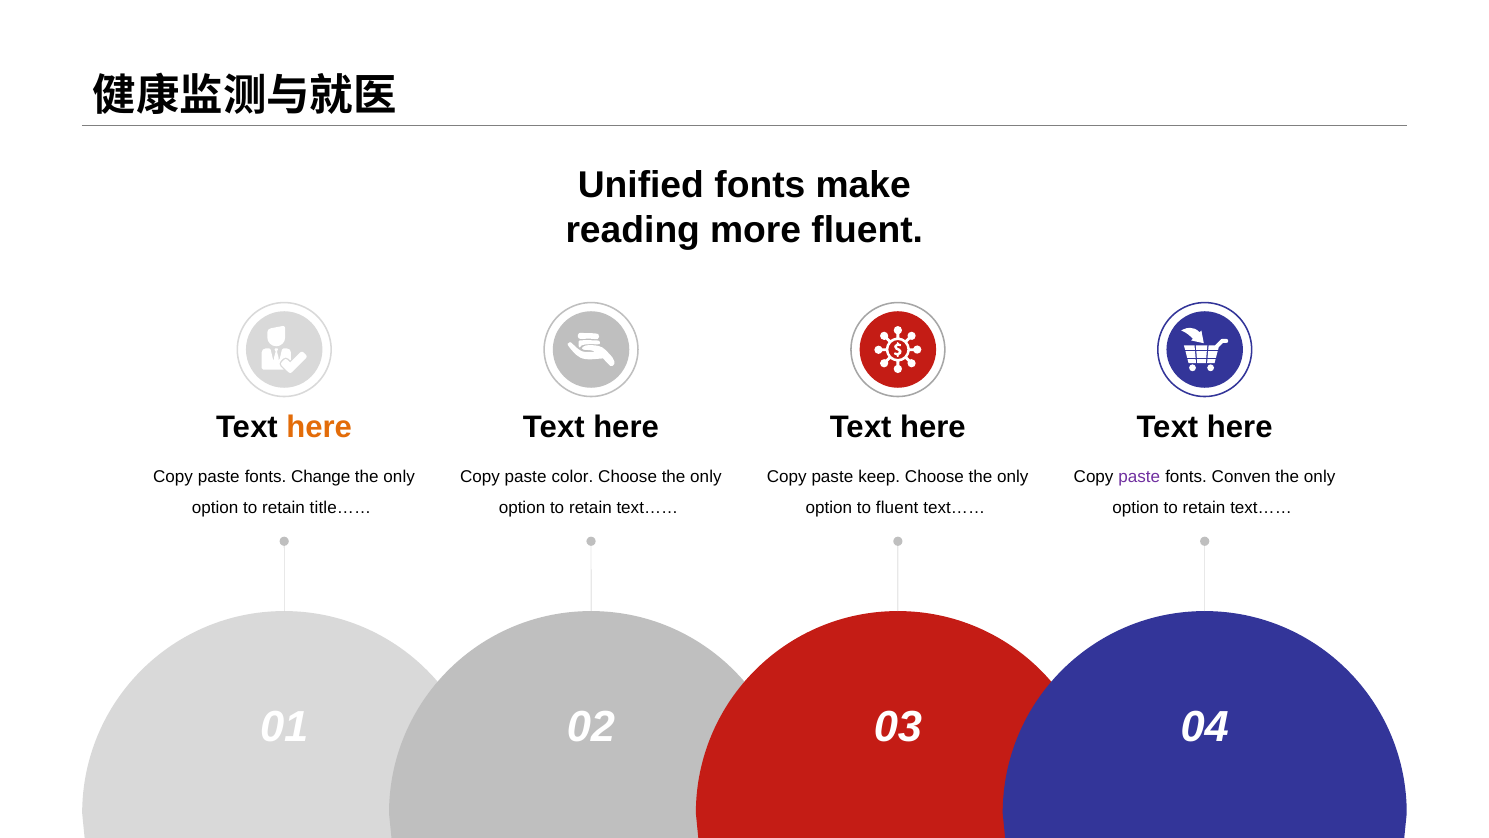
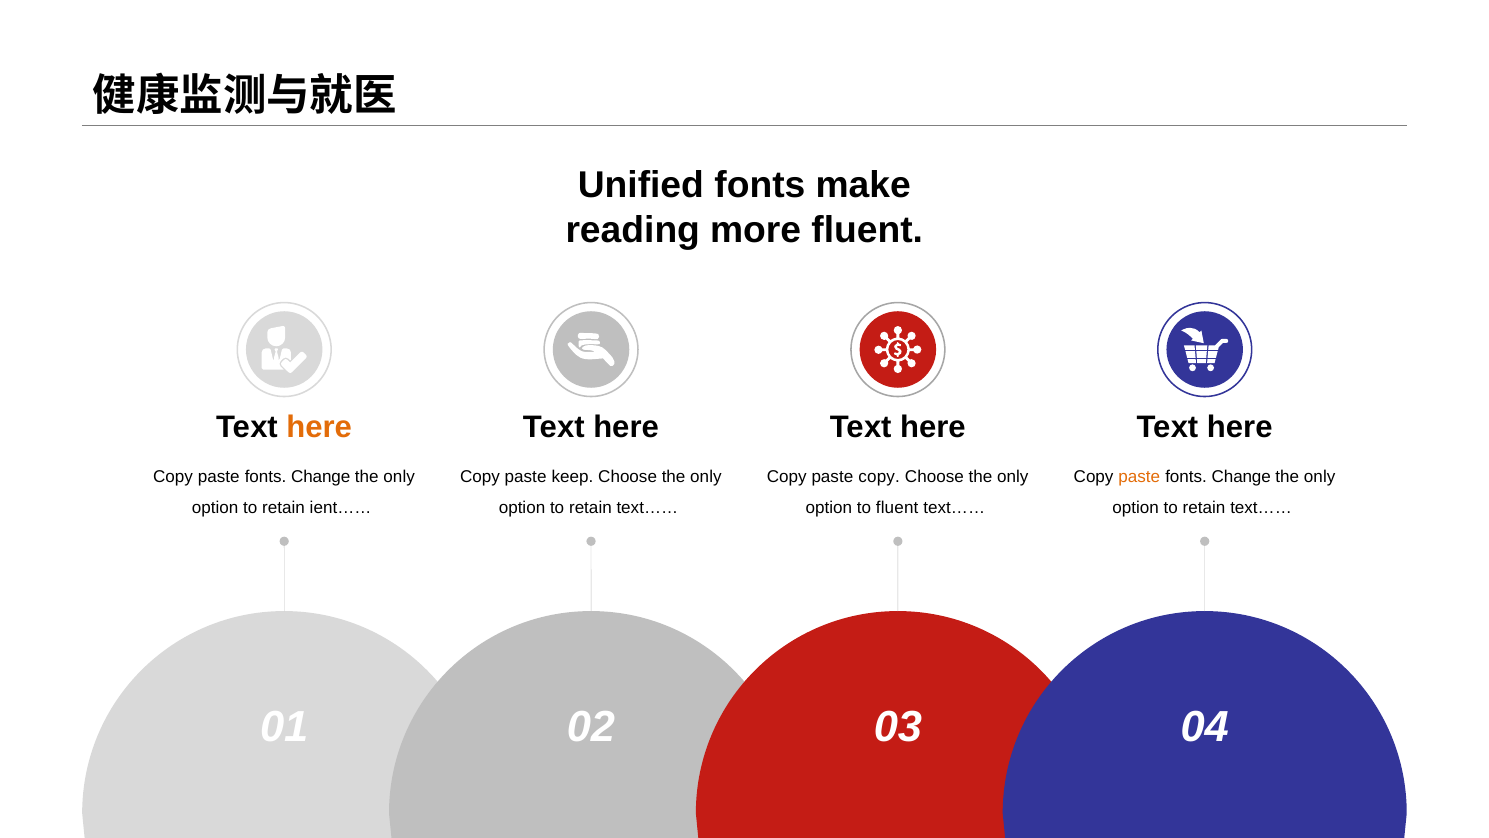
color: color -> keep (572, 476)
paste keep: keep -> copy (879, 476)
paste colour: purple -> orange (1139, 476)
Conven: Conven -> Change (1241, 476)
title……: title…… -> ient…… (341, 507)
